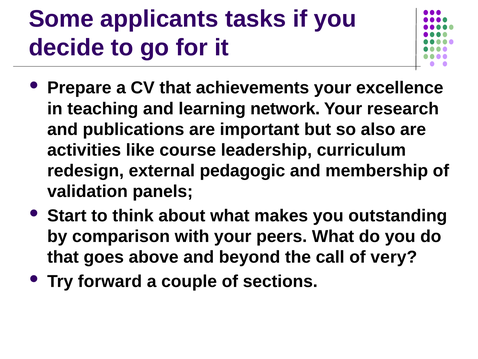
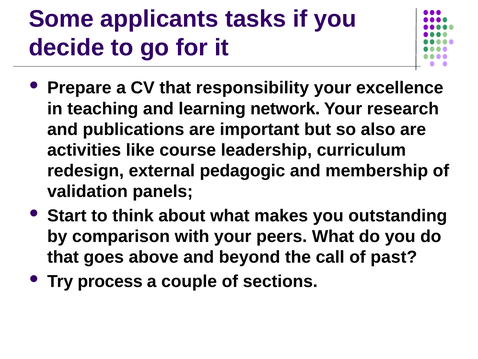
achievements: achievements -> responsibility (252, 88)
very: very -> past (394, 257)
forward: forward -> process (110, 281)
